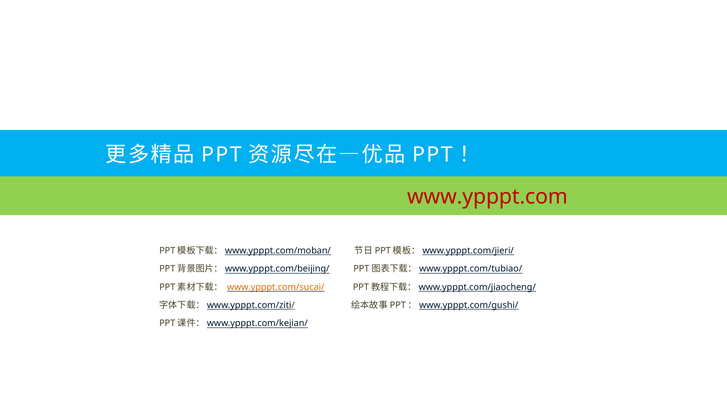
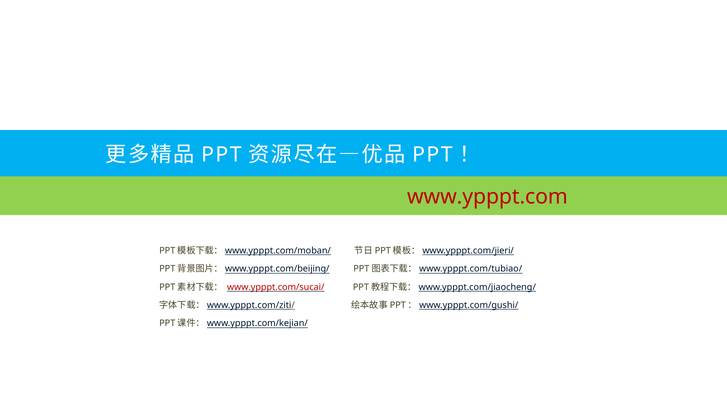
www.ypppt.com/sucai/ colour: orange -> red (276, 287)
